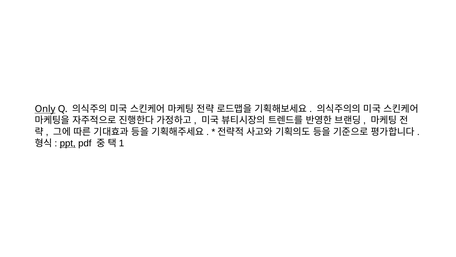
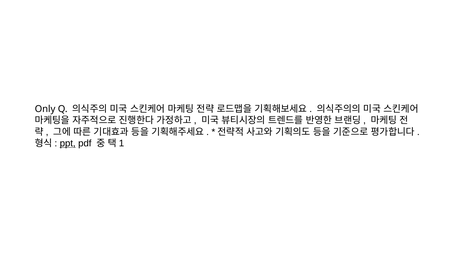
Only underline: present -> none (45, 109)
